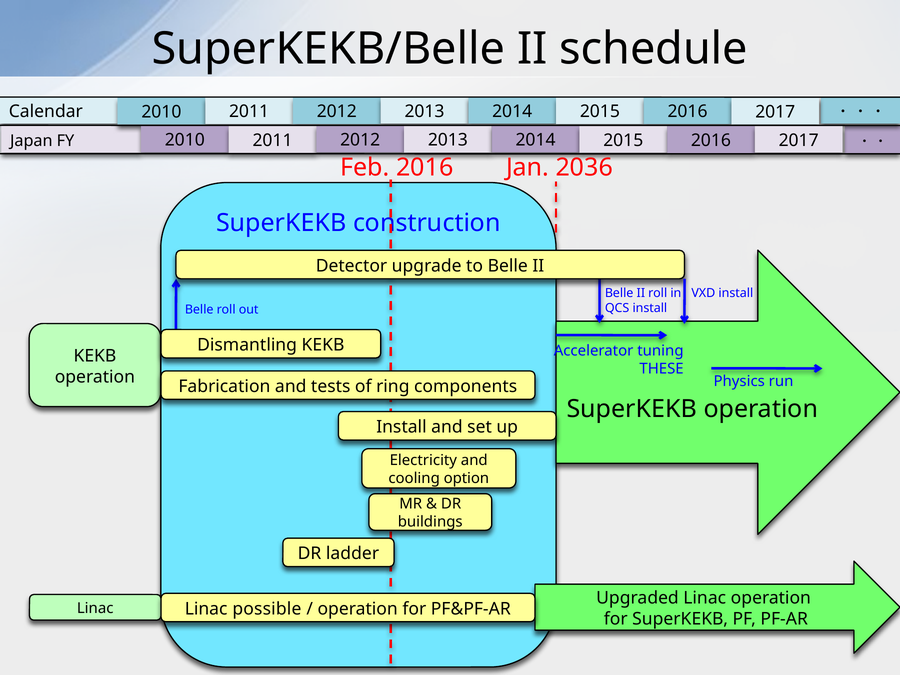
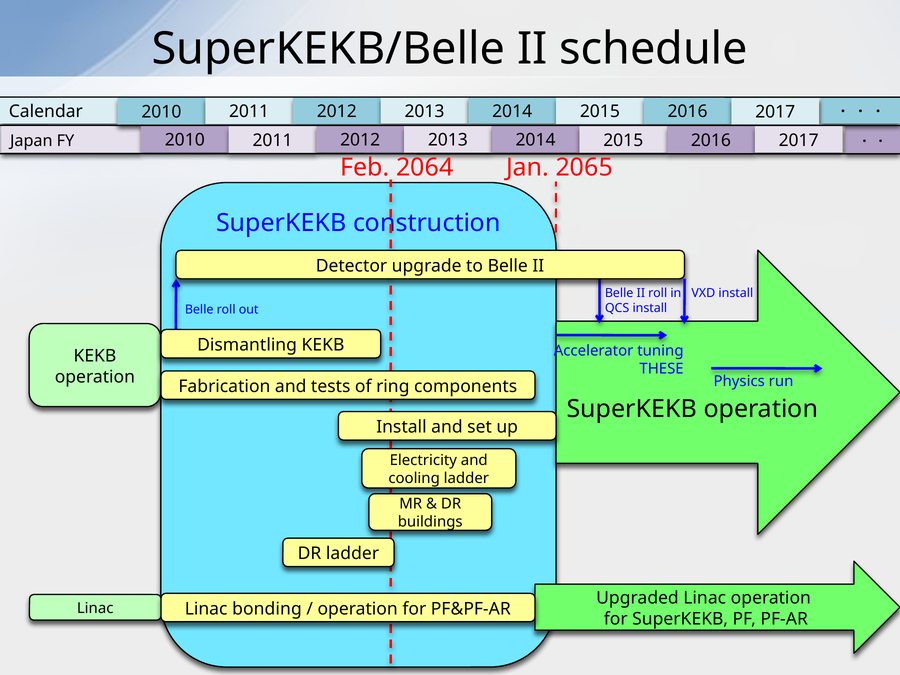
Feb 2016: 2016 -> 2064 (425, 167)
2036: 2036 -> 2065 (584, 167)
cooling option: option -> ladder (466, 478)
possible: possible -> bonding (267, 609)
